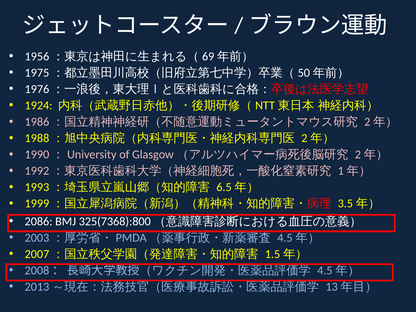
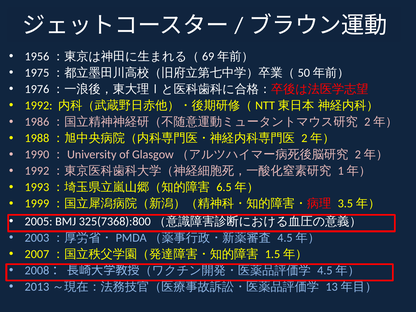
1924: 1924 -> 1992 (39, 105)
2086: 2086 -> 2005 (39, 222)
